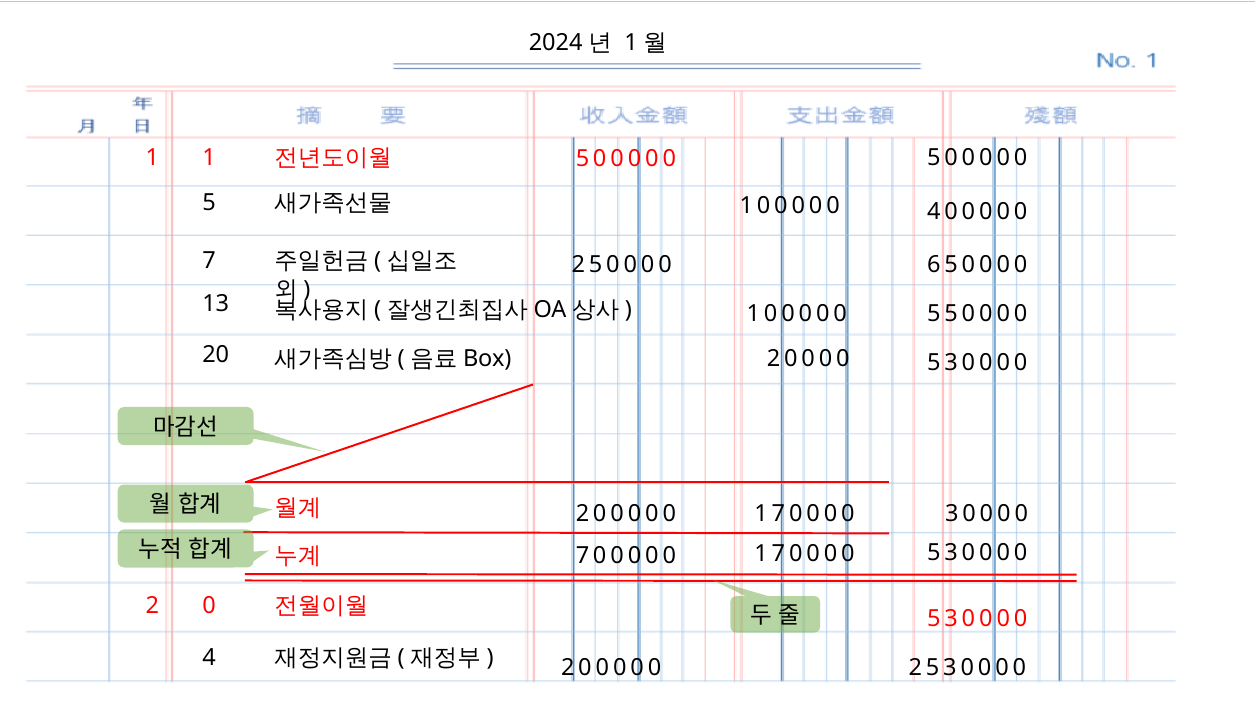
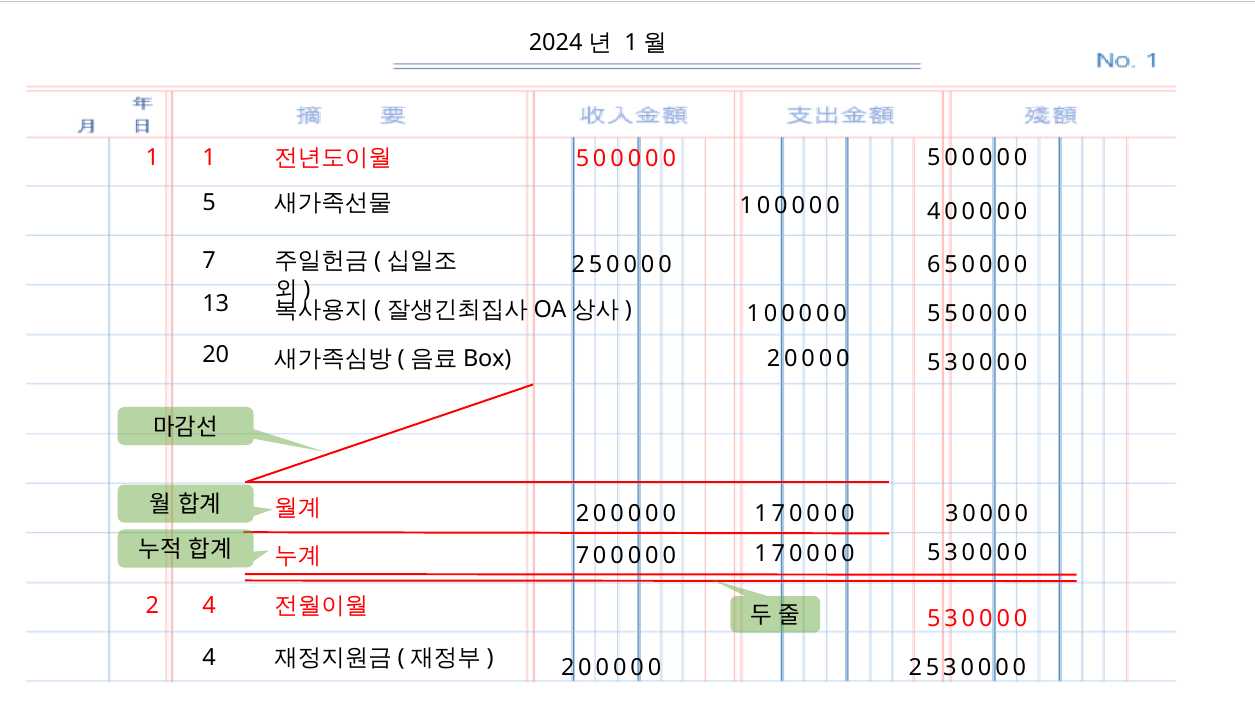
2 0: 0 -> 4 (209, 606)
